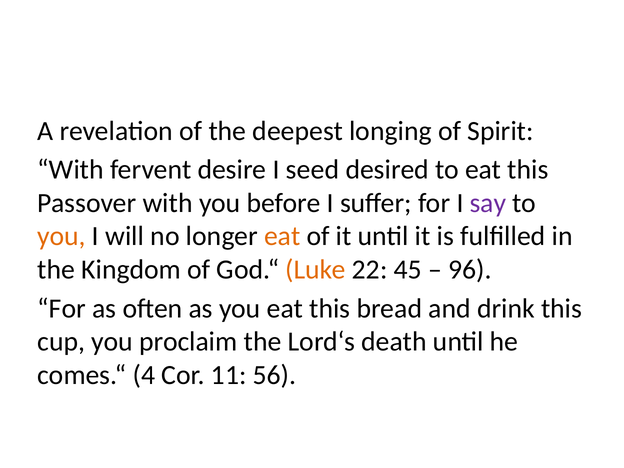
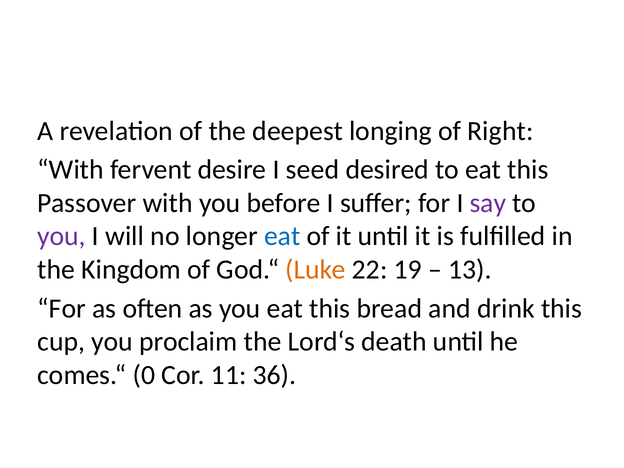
Spirit: Spirit -> Right (500, 131)
you colour: orange -> purple (62, 236)
eat colour: orange -> blue (282, 236)
45: 45 -> 19 (408, 270)
96: 96 -> 13 (470, 270)
4: 4 -> 0 (144, 375)
56: 56 -> 36 (274, 375)
